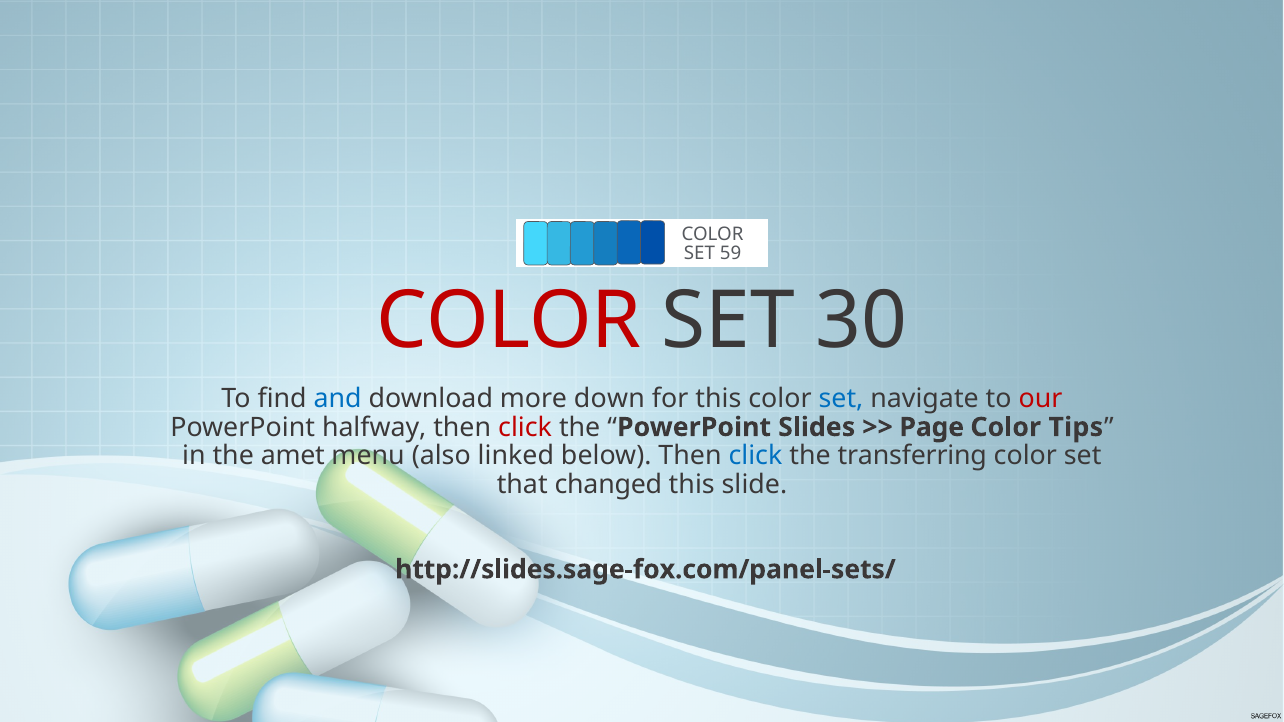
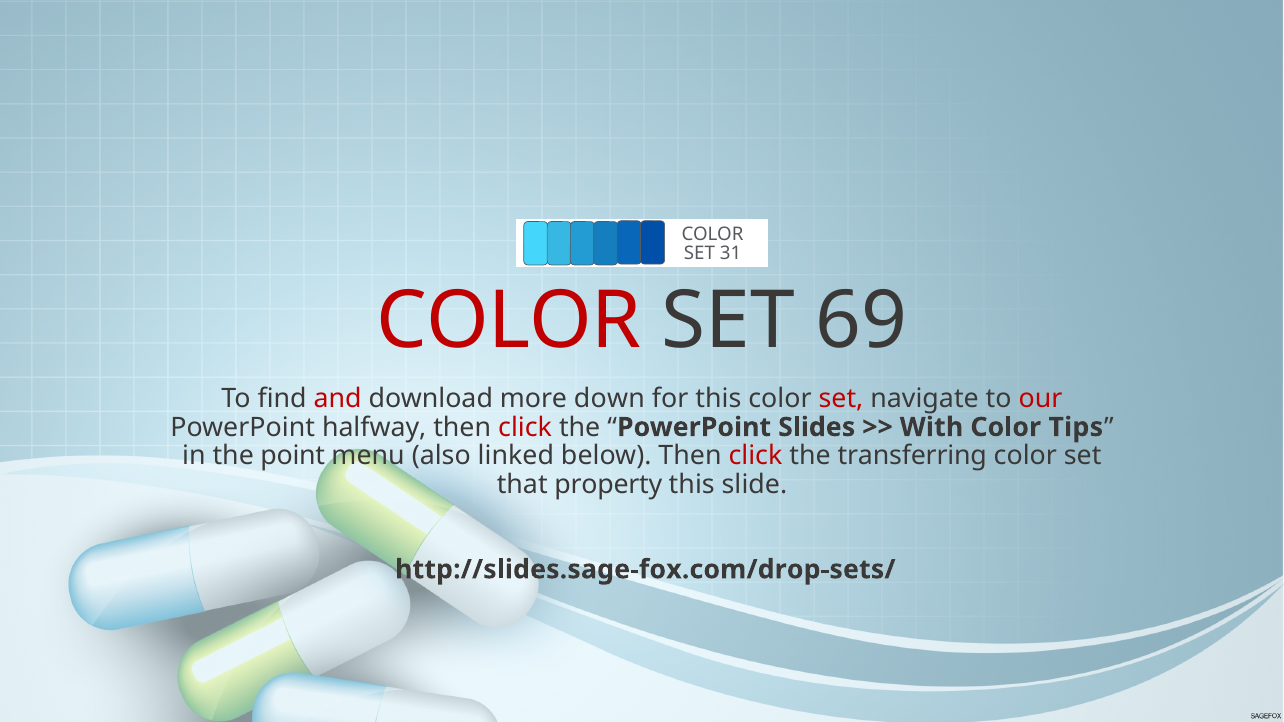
59: 59 -> 31 (731, 253)
30: 30 -> 69 (862, 321)
and colour: blue -> red (338, 398)
set colour: blue -> red (841, 398)
Page: Page -> With (932, 427)
amet: amet -> point (293, 456)
click colour: blue -> red (755, 456)
changed: changed -> property (608, 485)
http://slides.sage-fox.com/panel-sets/: http://slides.sage-fox.com/panel-sets/ -> http://slides.sage-fox.com/drop-sets/ (645, 570)
